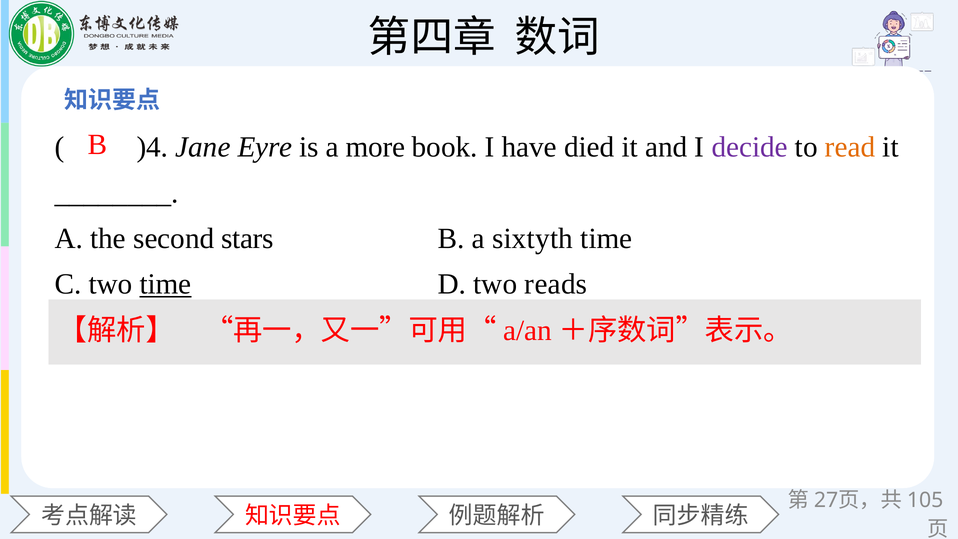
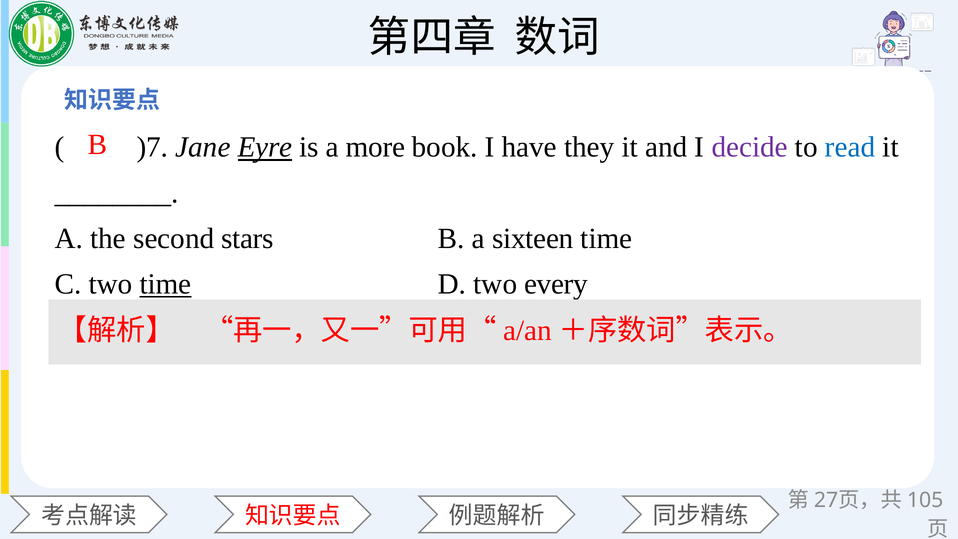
)4: )4 -> )7 (152, 147)
Eyre underline: none -> present (265, 147)
died: died -> they (589, 147)
read colour: orange -> blue (850, 147)
sixtyth: sixtyth -> sixteen (533, 239)
reads: reads -> every (556, 284)
